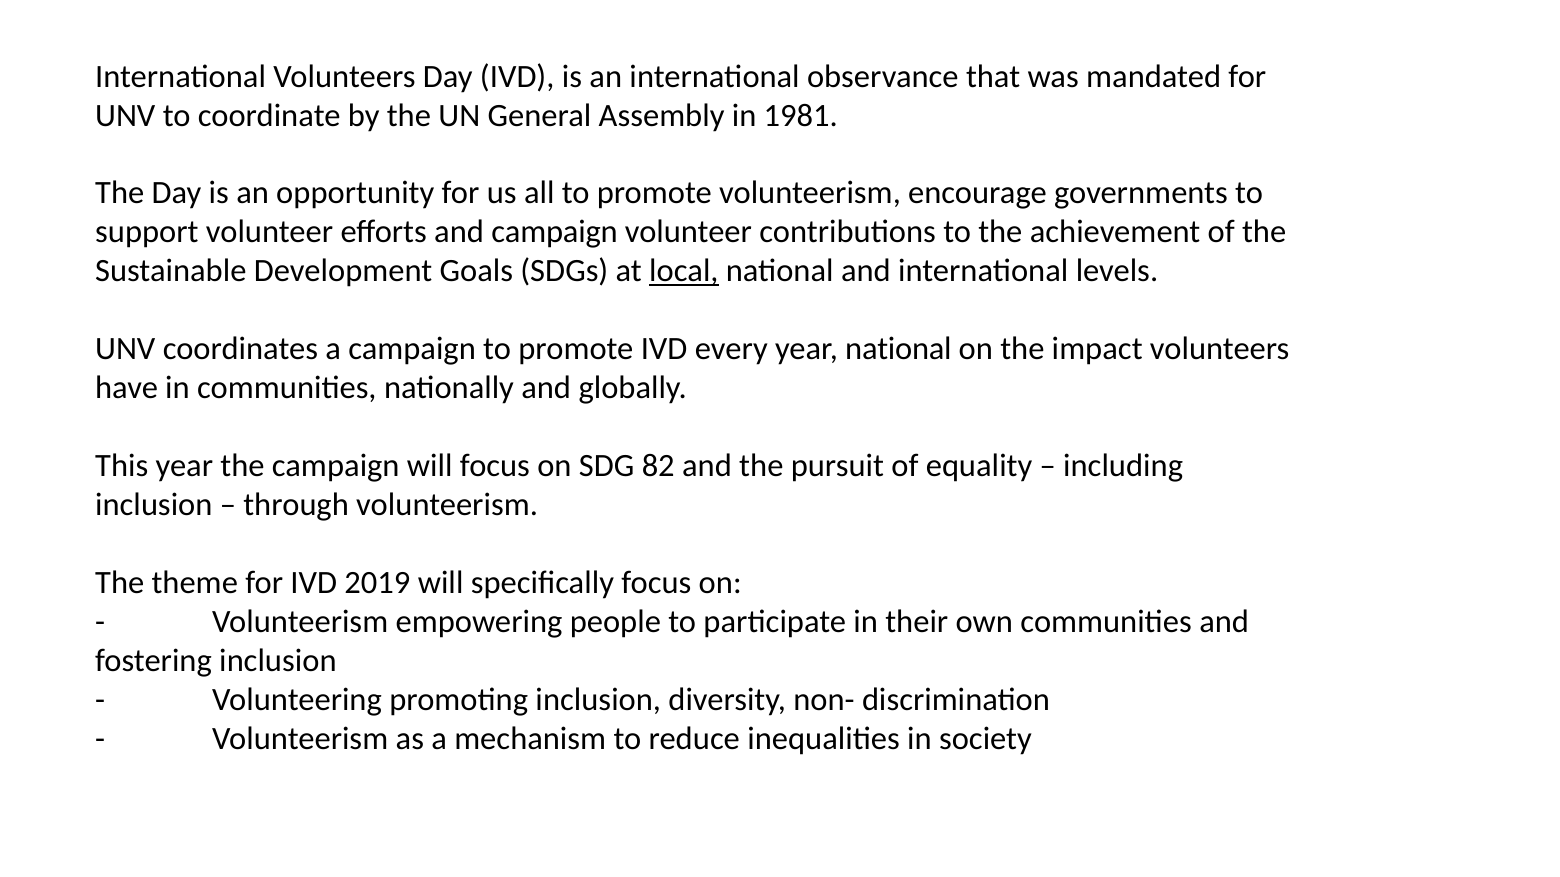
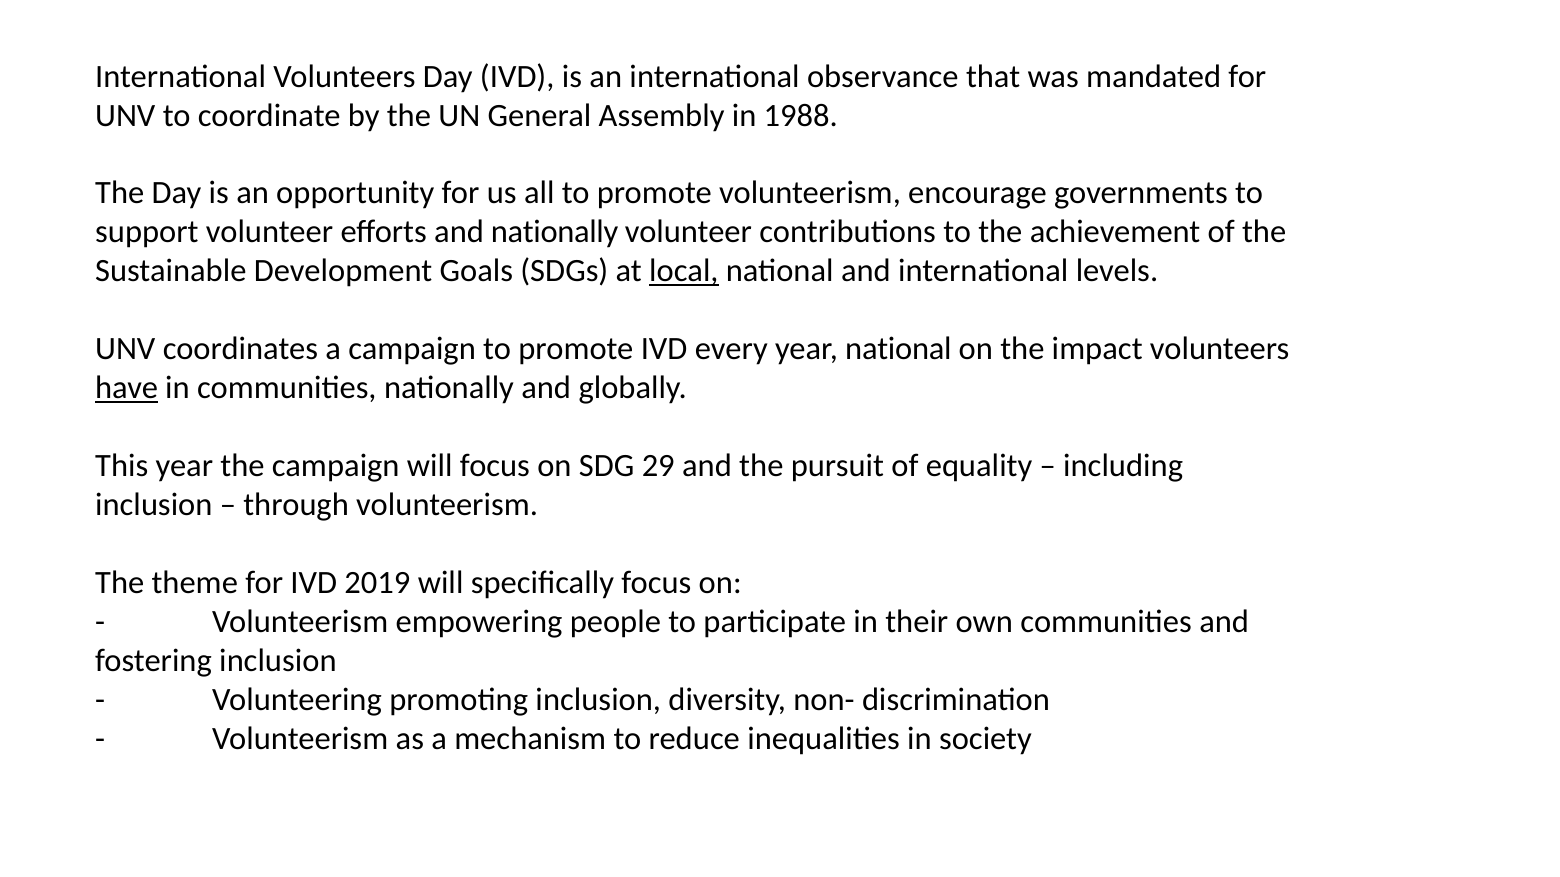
1981: 1981 -> 1988 (801, 115)
and campaign: campaign -> nationally (555, 232)
have underline: none -> present (127, 388)
82: 82 -> 29 (658, 466)
